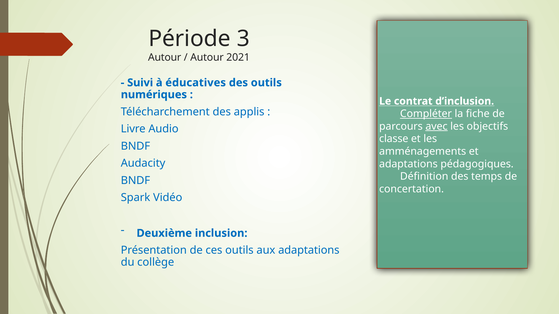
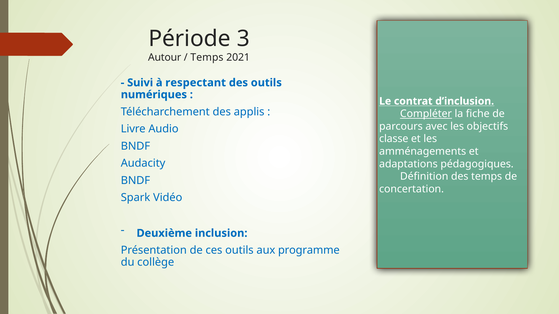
Autour: Autour -> Temps (207, 58)
éducatives: éducatives -> respectant (196, 83)
avec underline: present -> none (436, 126)
aux adaptations: adaptations -> programme (309, 251)
